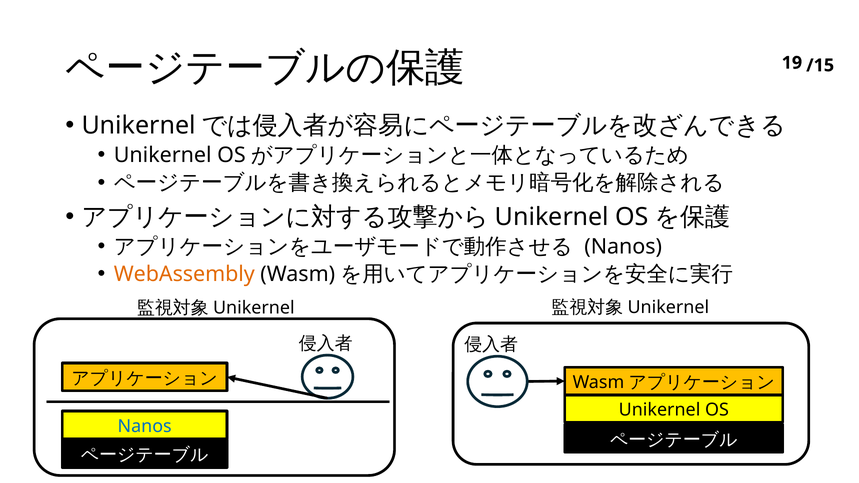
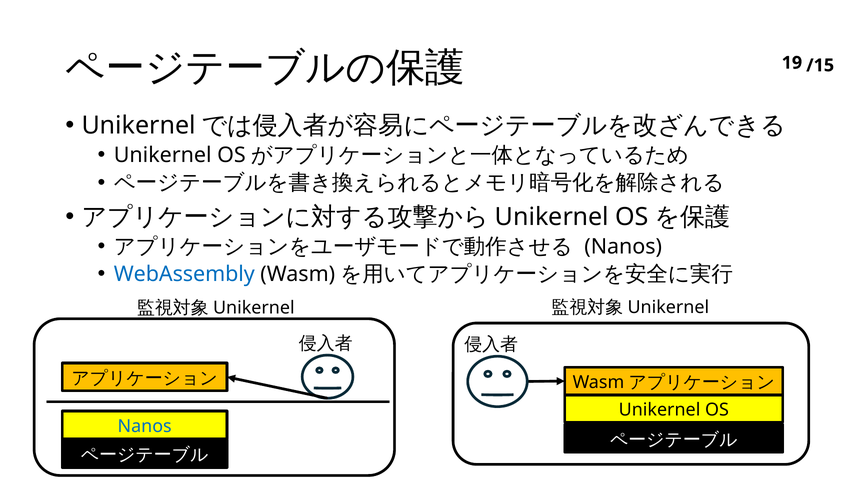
WebAssembly colour: orange -> blue (184, 274)
